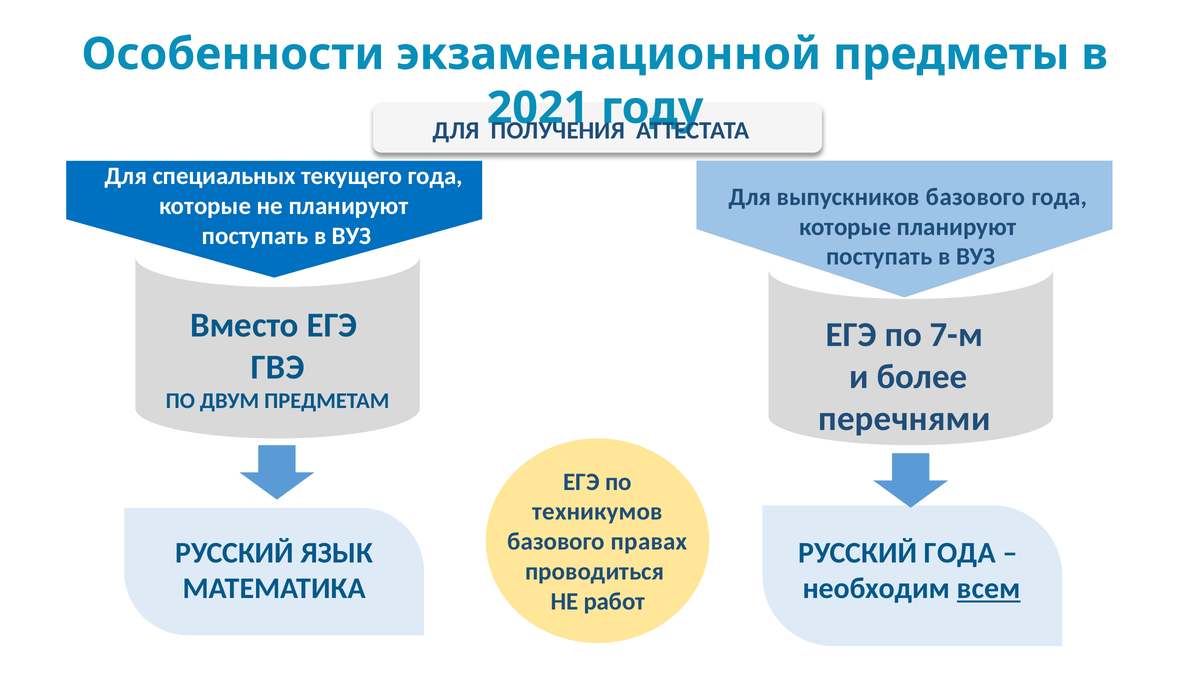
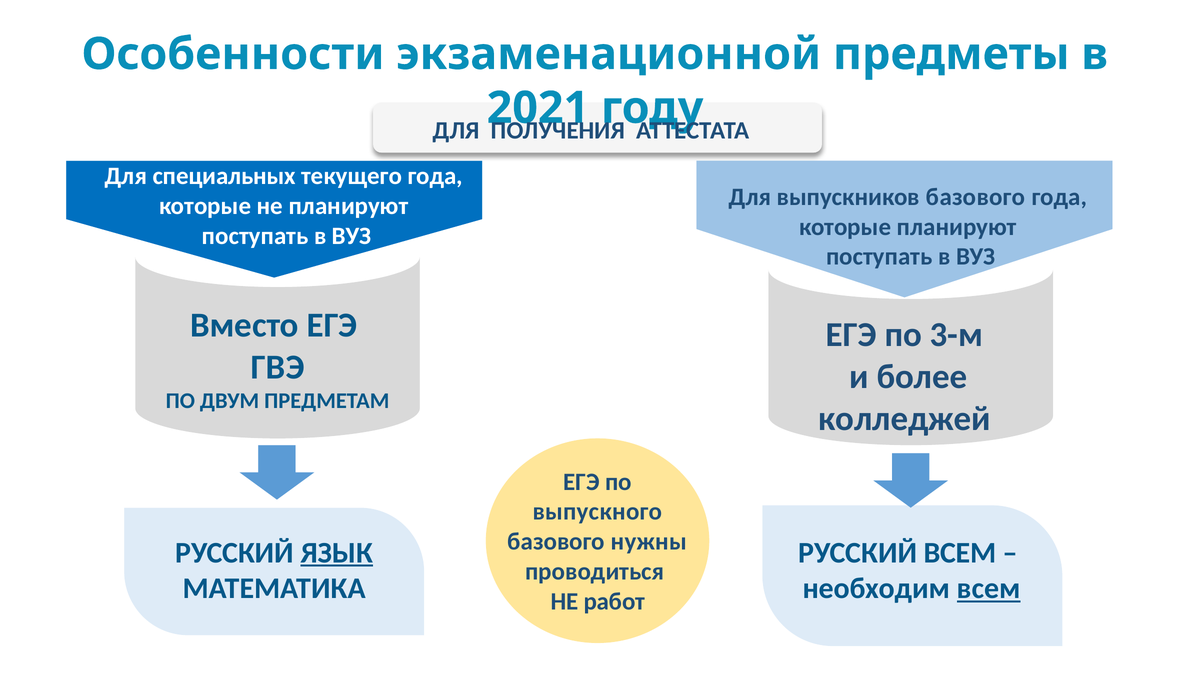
7-м: 7-м -> 3-м (956, 335)
перечнями: перечнями -> колледжей (904, 419)
техникумов: техникумов -> выпускного (597, 512)
правах: правах -> нужны (649, 542)
ЯЗЫК underline: none -> present (337, 553)
РУССКИЙ ГОДА: ГОДА -> ВСЕМ (960, 553)
